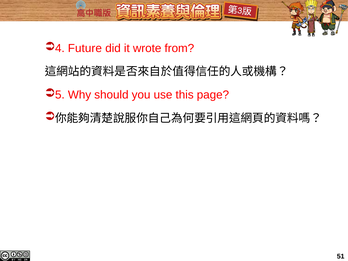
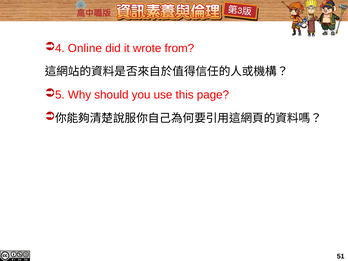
Future: Future -> Online (85, 48)
